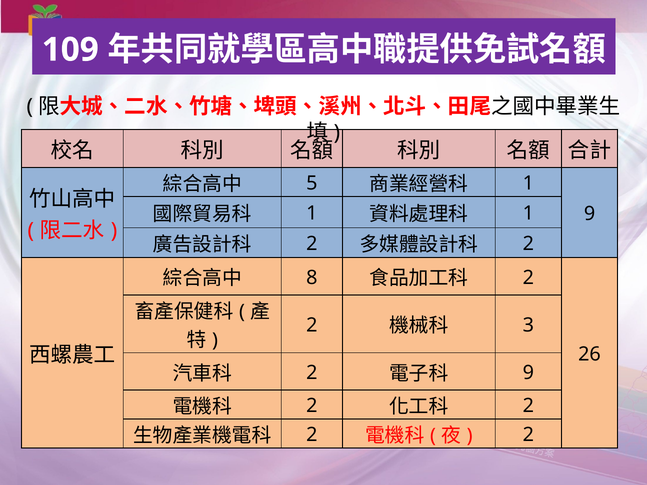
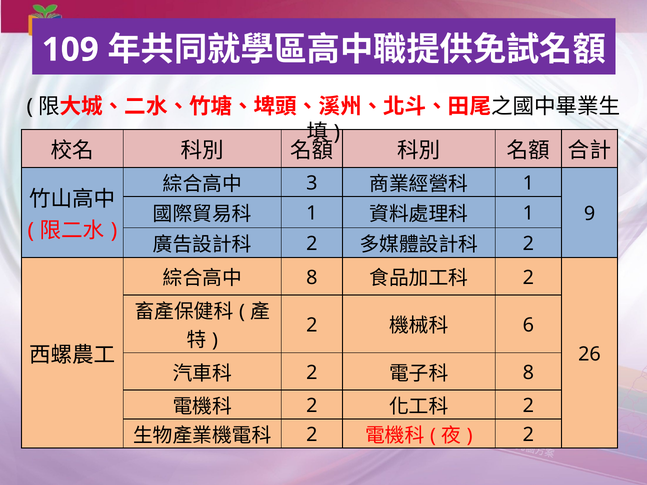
5: 5 -> 3 (312, 183)
3: 3 -> 6 (528, 325)
9: 9 -> 8 (528, 373)
